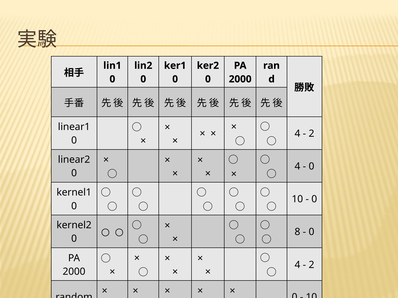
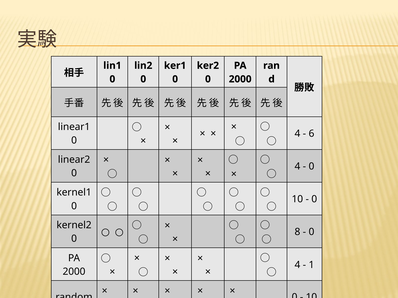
2: 2 -> 6 (311, 134)
2: 2 -> 1 (311, 265)
